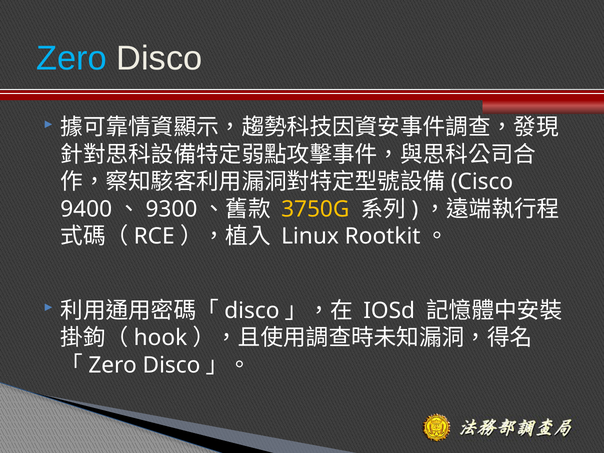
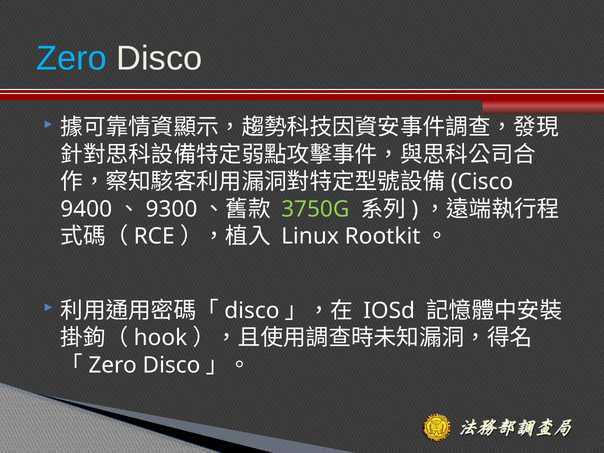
3750G colour: yellow -> light green (315, 209)
